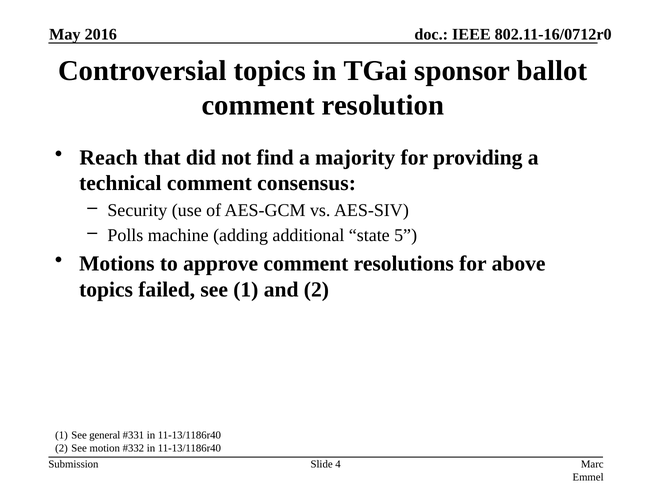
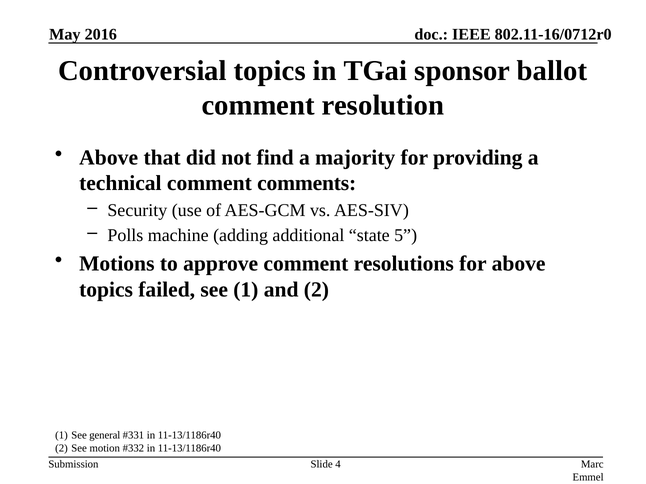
Reach: Reach -> Above (109, 158)
consensus: consensus -> comments (307, 183)
